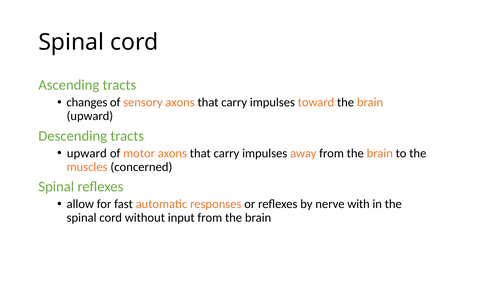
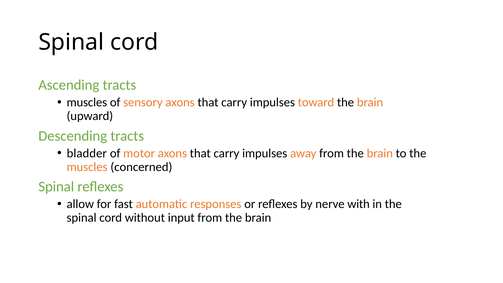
changes: changes -> muscles (87, 102)
upward: upward -> bladder (87, 153)
